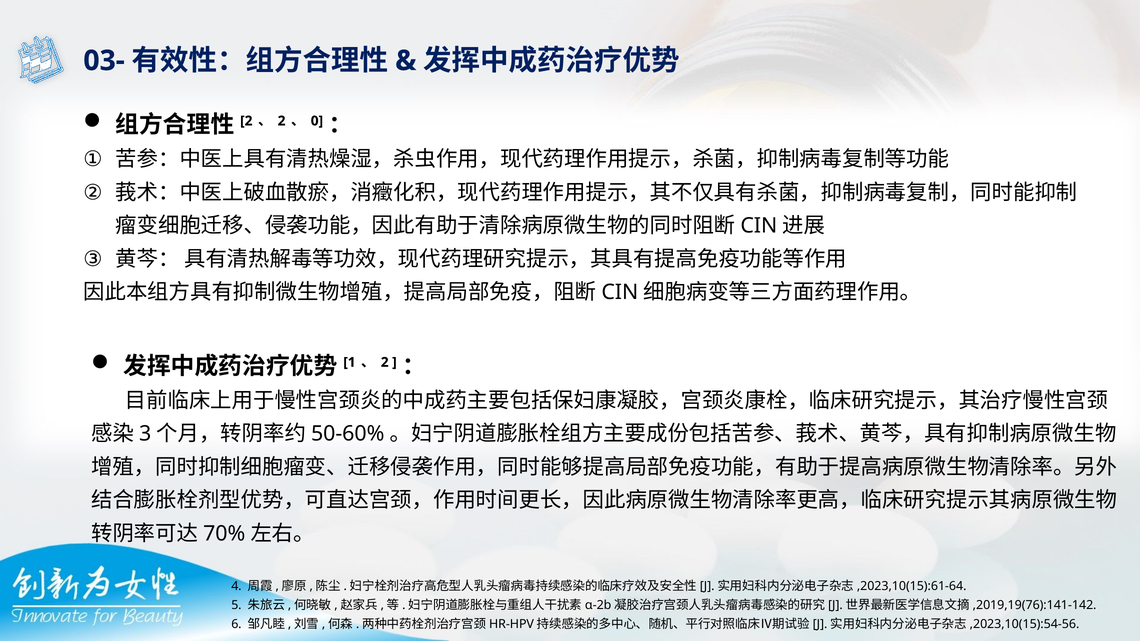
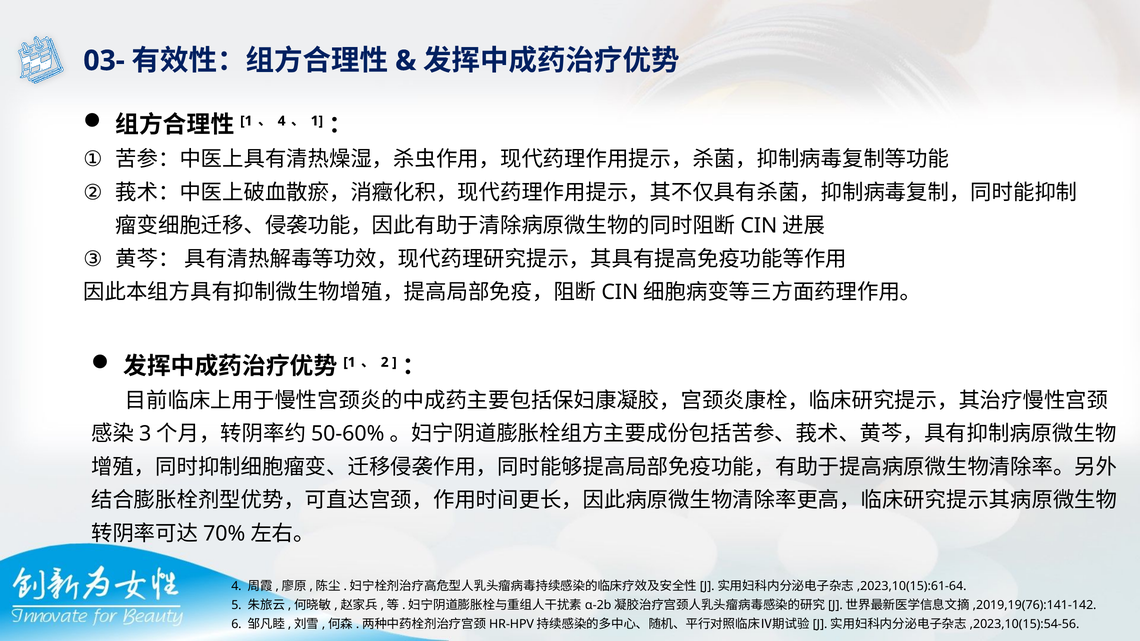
2: 2 -> 1 (246, 121)
2: 2 -> 4 (282, 121)
0: 0 -> 1 (317, 121)
